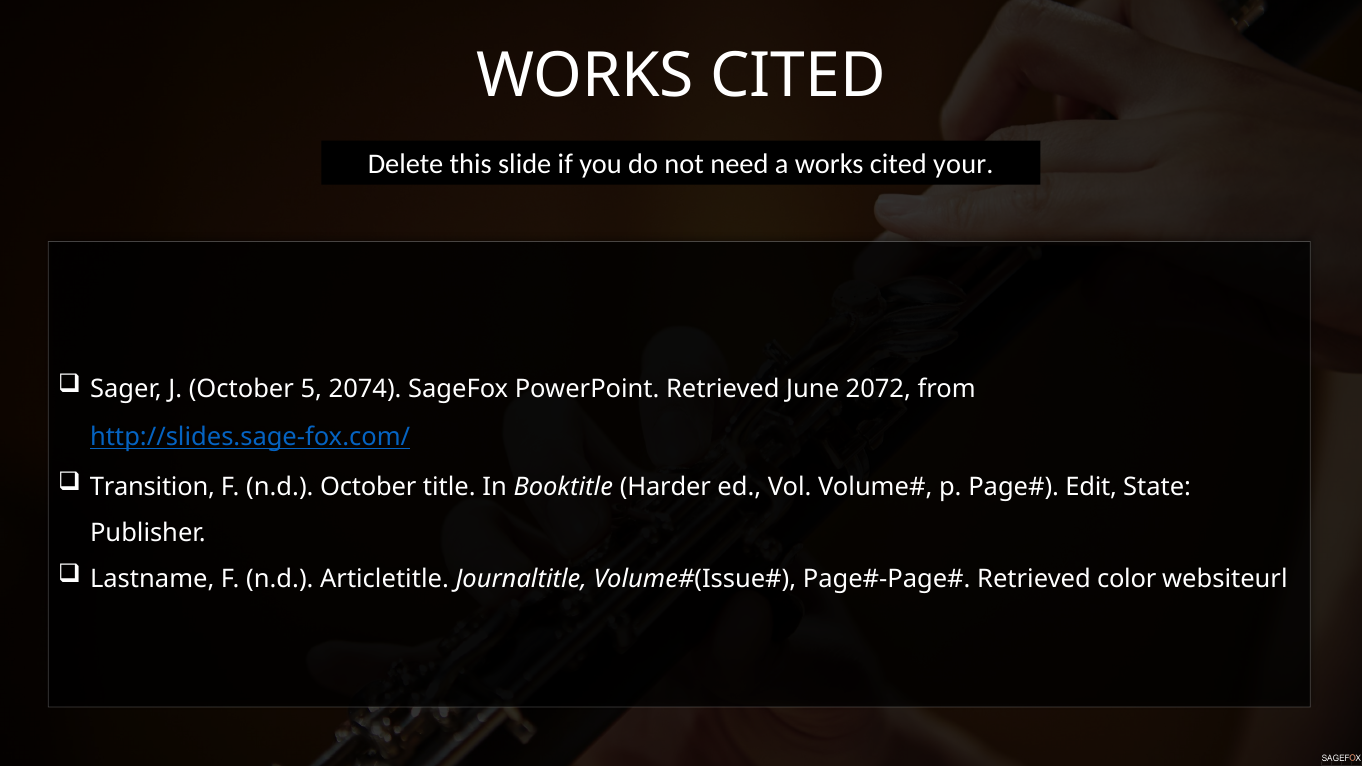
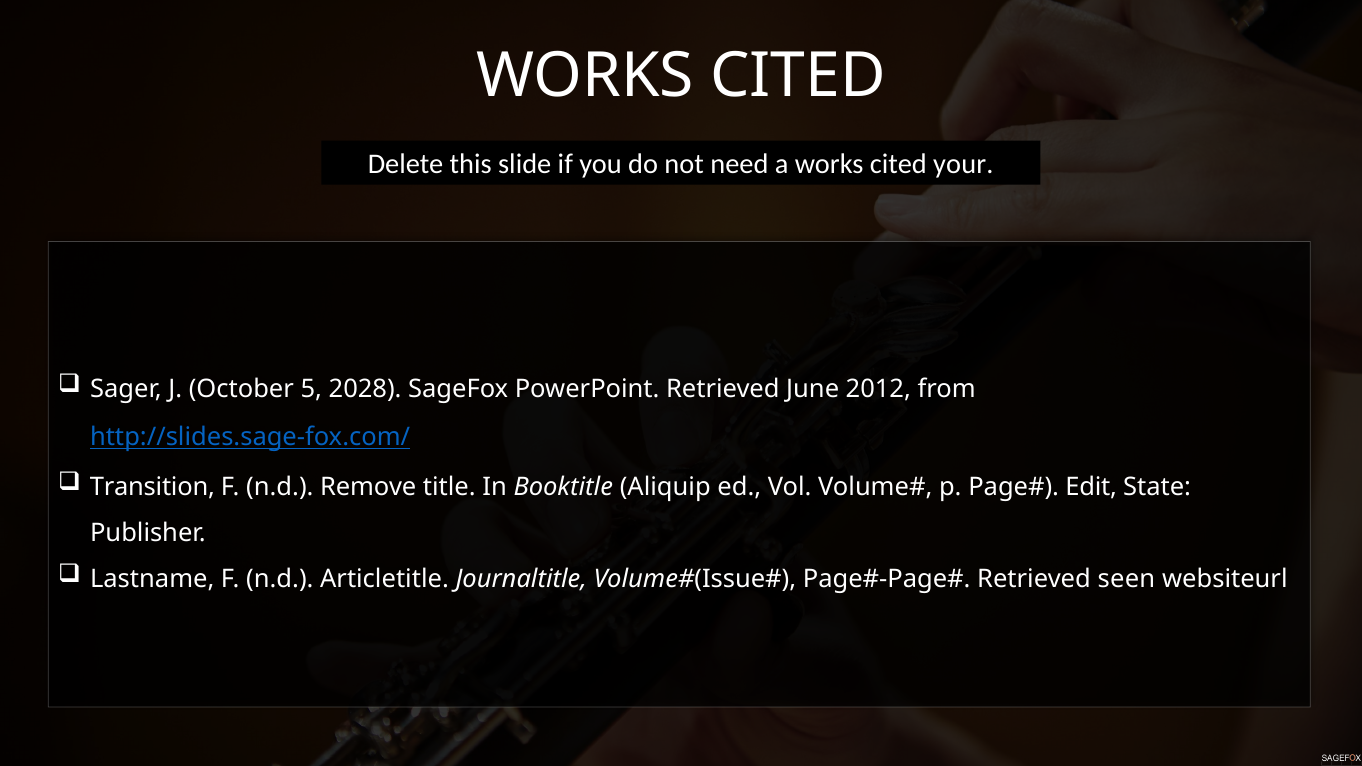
2074: 2074 -> 2028 (365, 389)
2072: 2072 -> 2012 (878, 389)
n.d October: October -> Remove (368, 487)
Harder: Harder -> Aliquip (665, 487)
color: color -> seen (1126, 579)
